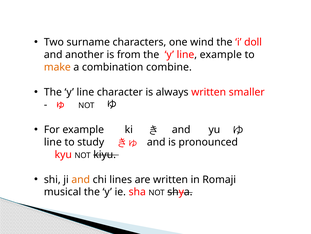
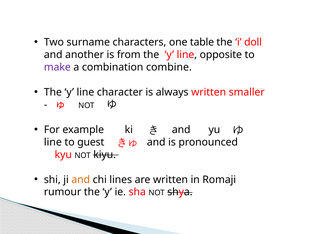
wind: wind -> table (202, 42)
line example: example -> opposite (221, 55)
make colour: orange -> purple (57, 67)
study: study -> guest (91, 142)
musical: musical -> rumour (63, 191)
